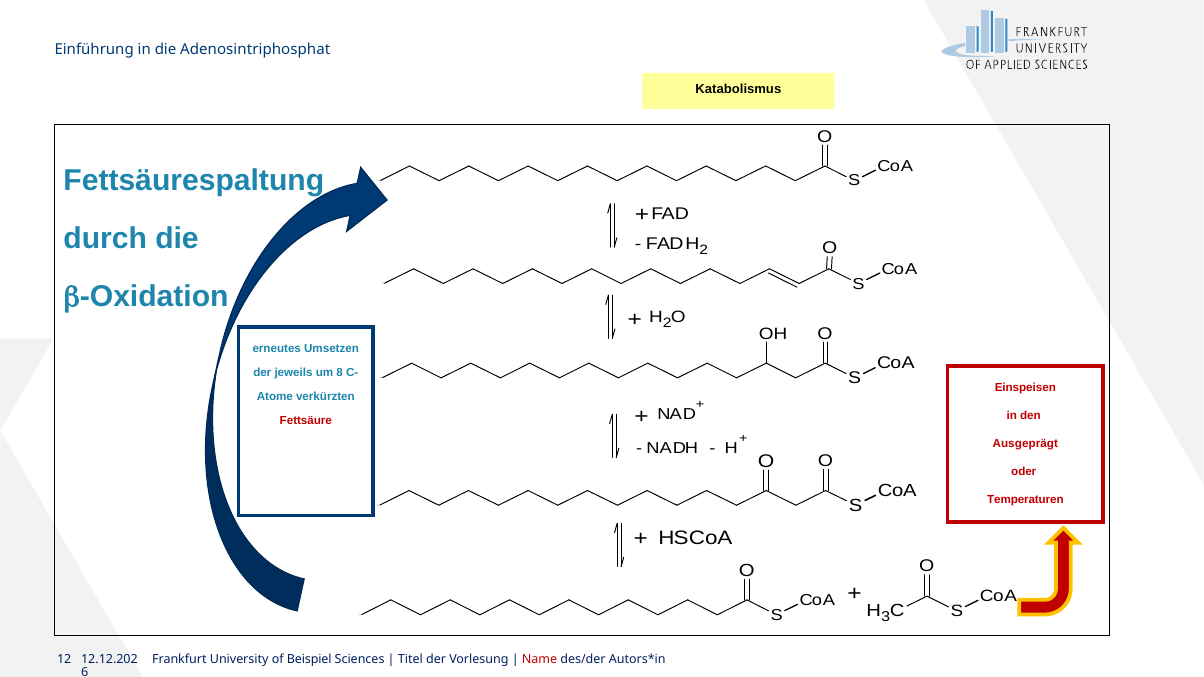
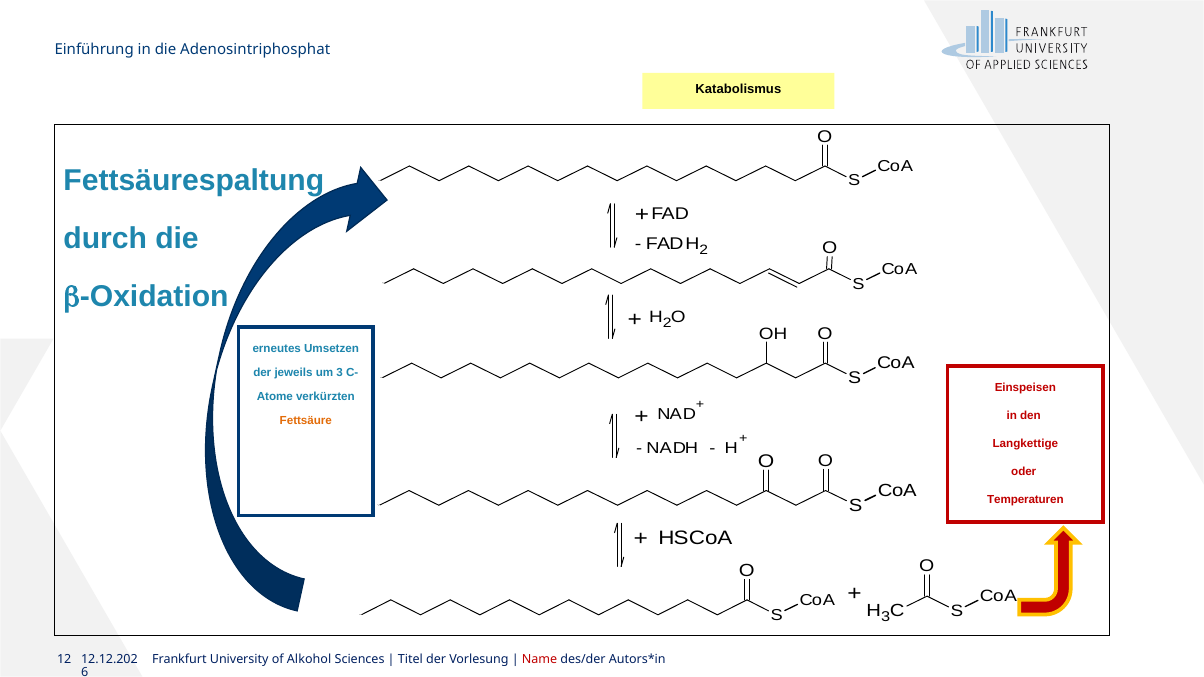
um 8: 8 -> 3 (340, 373)
Fettsäure colour: red -> orange (306, 421)
Ausgeprägt: Ausgeprägt -> Langkettige (1025, 444)
Beispiel: Beispiel -> Alkohol (309, 660)
